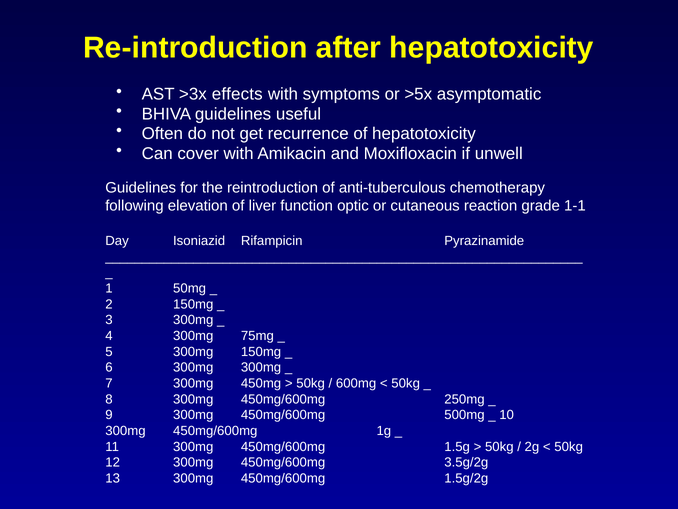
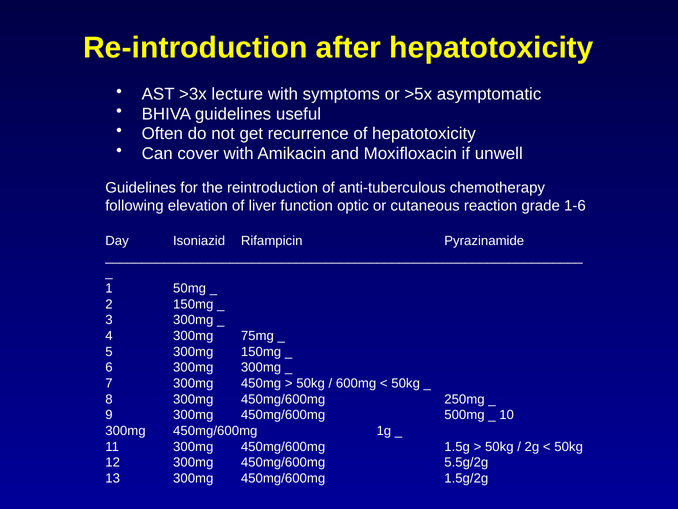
effects: effects -> lecture (237, 94)
1-1: 1-1 -> 1-6 (575, 206)
3.5g/2g: 3.5g/2g -> 5.5g/2g (466, 462)
